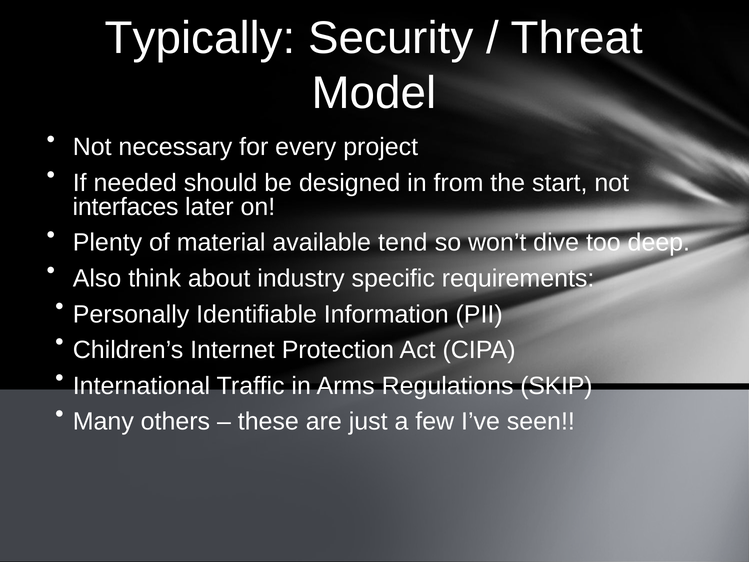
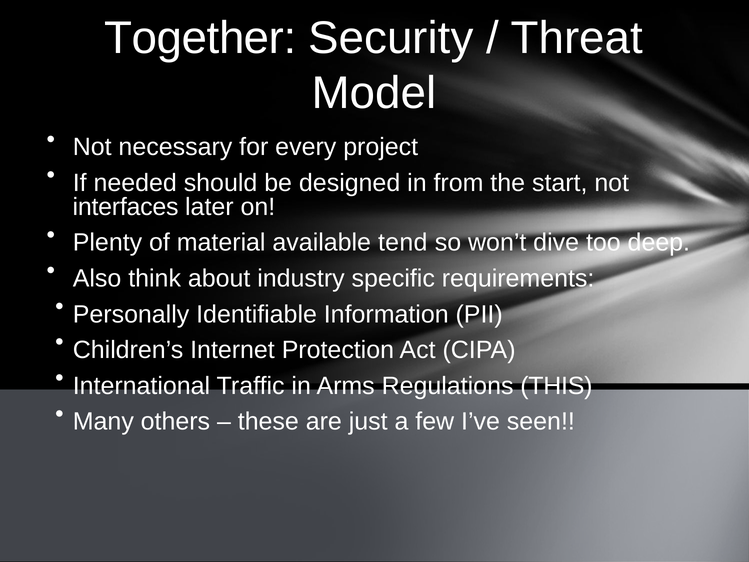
Typically: Typically -> Together (200, 38)
SKIP: SKIP -> THIS (556, 386)
